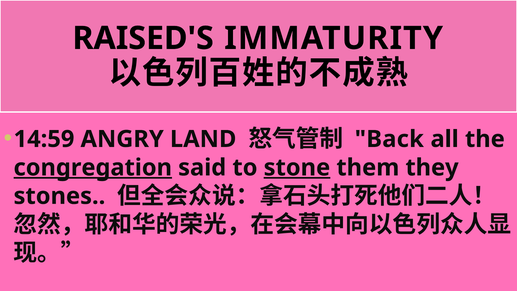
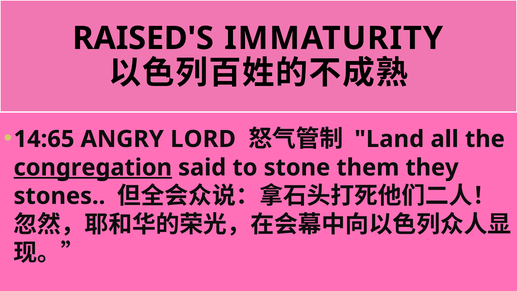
14:59: 14:59 -> 14:65 (44, 139)
LAND: LAND -> LORD (203, 139)
Back: Back -> Land (389, 139)
stone underline: present -> none (297, 167)
